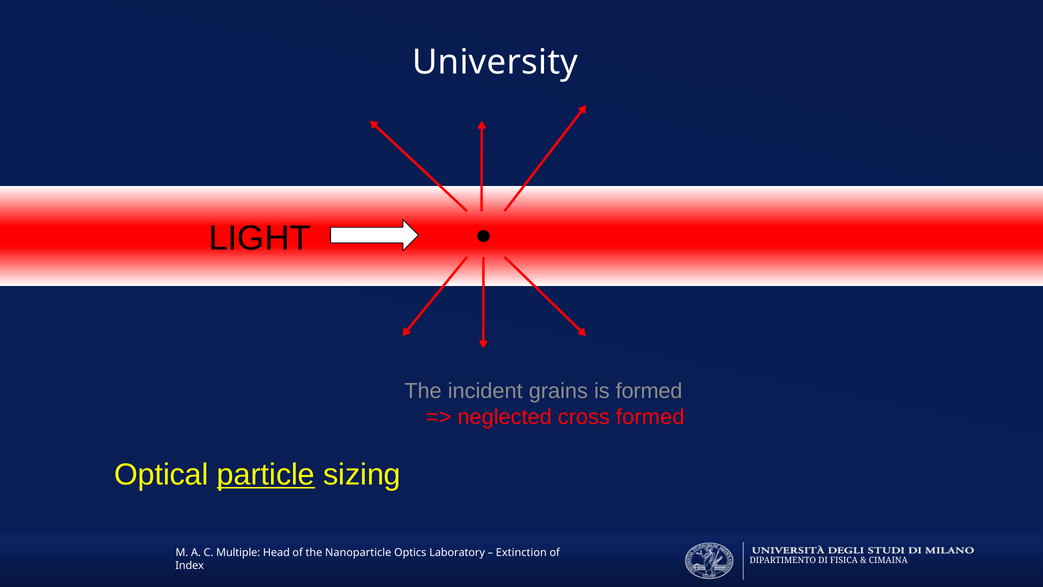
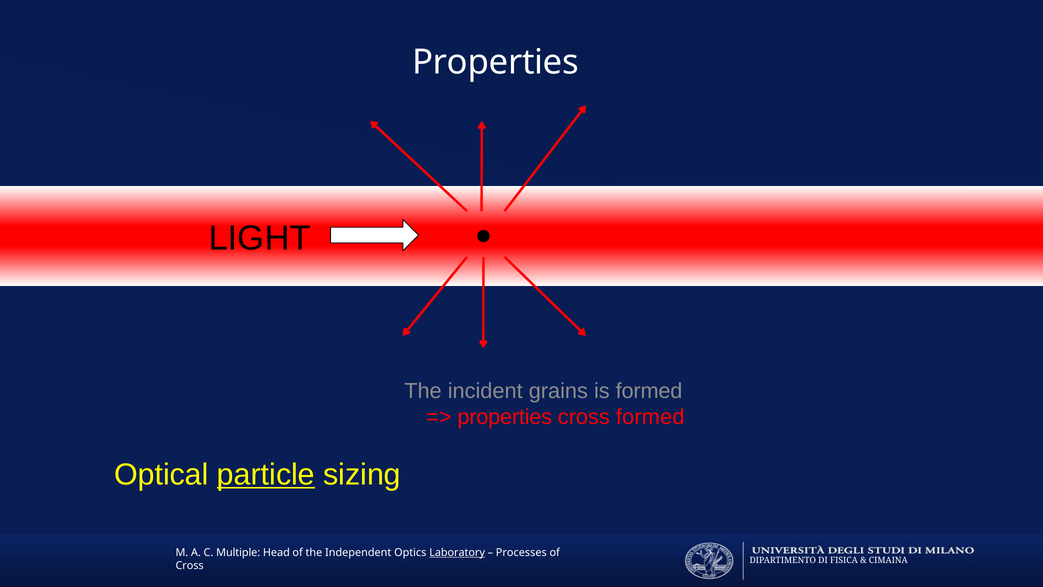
University: University -> Properties (496, 62)
neglected: neglected -> properties (505, 417)
Nanoparticle: Nanoparticle -> Independent (358, 552)
Laboratory underline: none -> present (457, 552)
Extinction: Extinction -> Processes (521, 552)
Index: Index -> Cross (190, 565)
